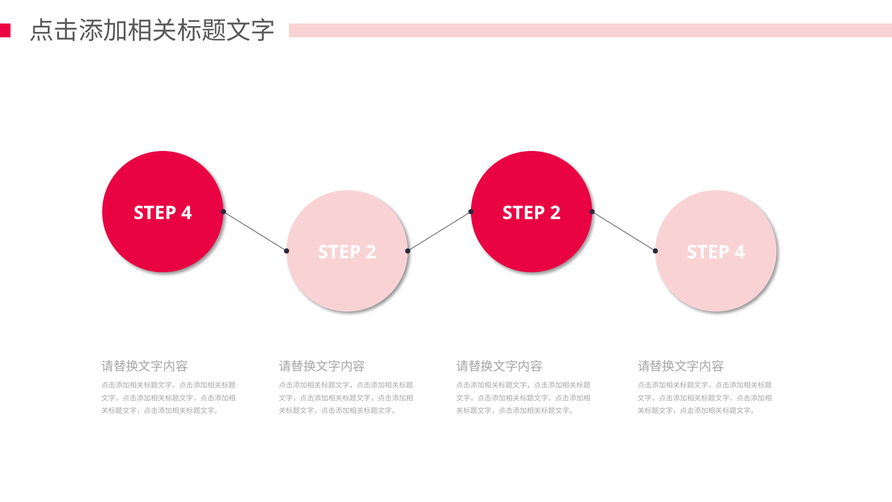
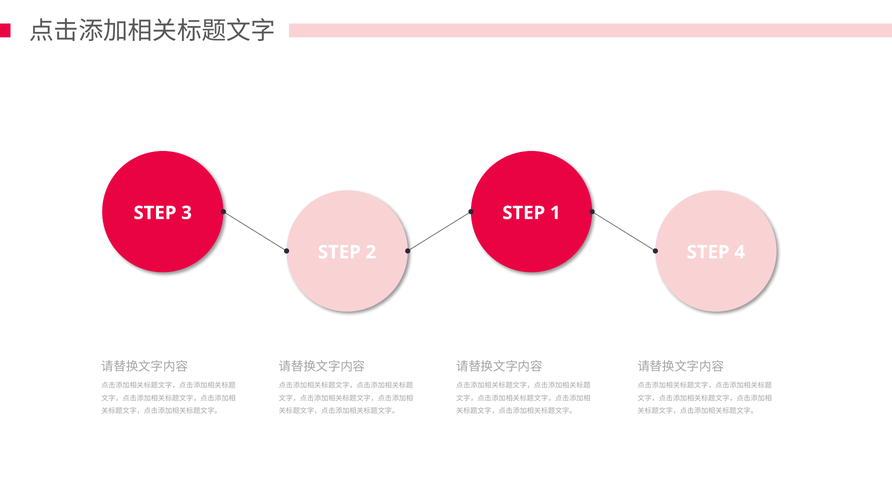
4: 4 -> 3 (187, 213)
2: 2 -> 1 (555, 213)
